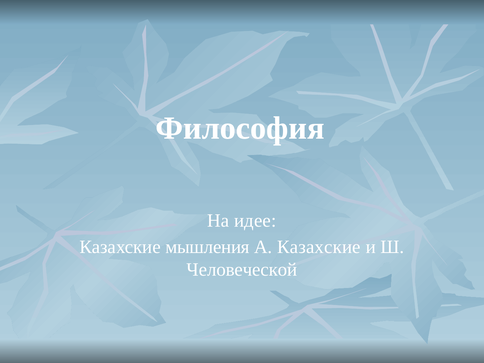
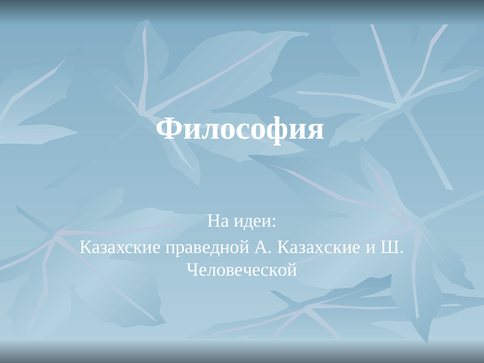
идее: идее -> идеи (255, 221)
мышления: мышления -> праведной (207, 247)
